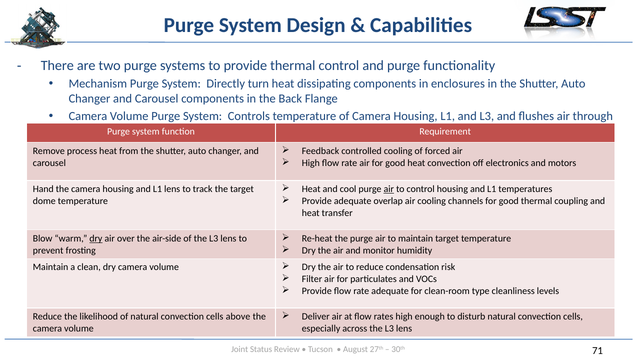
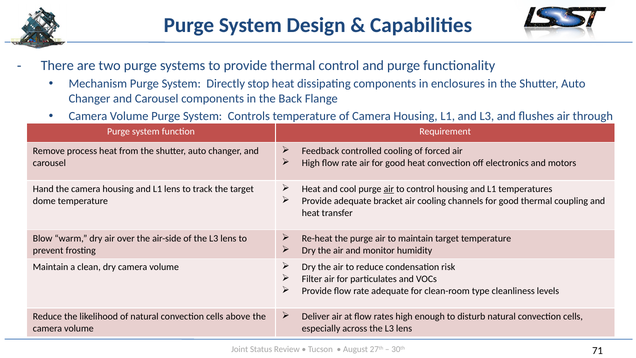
turn: turn -> stop (258, 84)
overlap: overlap -> bracket (388, 201)
dry underline: present -> none (96, 238)
